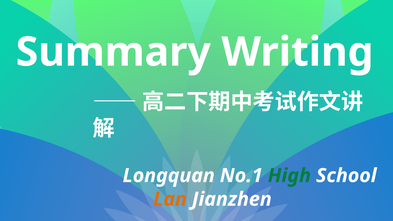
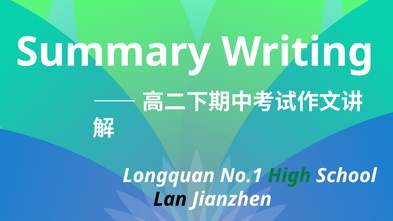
Lan colour: orange -> black (170, 199)
